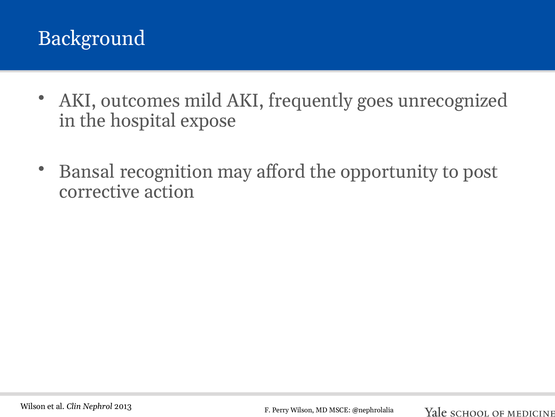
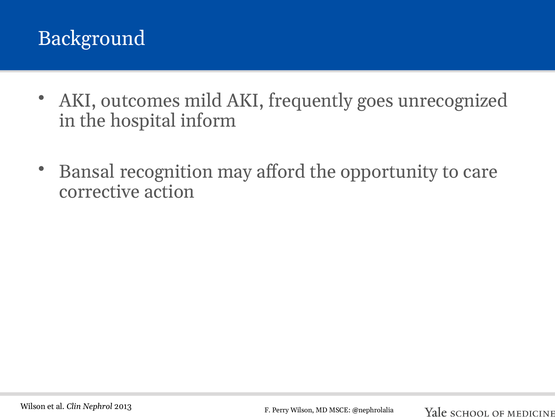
expose: expose -> inform (208, 121)
post: post -> care (480, 172)
